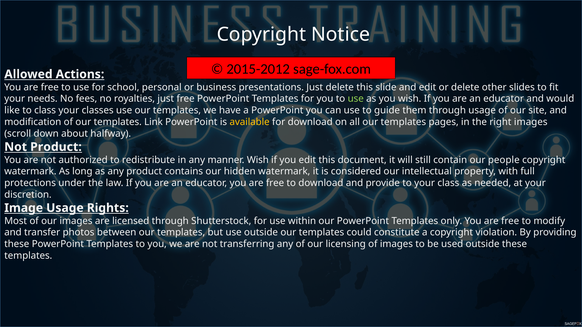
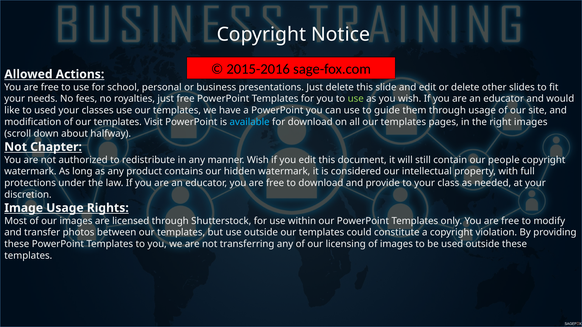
2015-2012: 2015-2012 -> 2015-2016 (258, 69)
to class: class -> used (45, 111)
Link: Link -> Visit (154, 122)
available colour: yellow -> light blue (250, 122)
Not Product: Product -> Chapter (56, 147)
